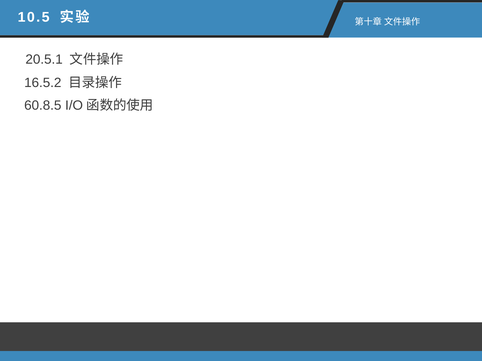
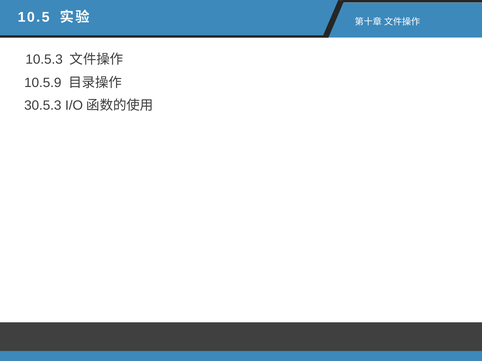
20.5.1: 20.5.1 -> 10.5.3 (44, 60)
16.5.2: 16.5.2 -> 10.5.9 (43, 83)
60.8.5: 60.8.5 -> 30.5.3 (43, 106)
